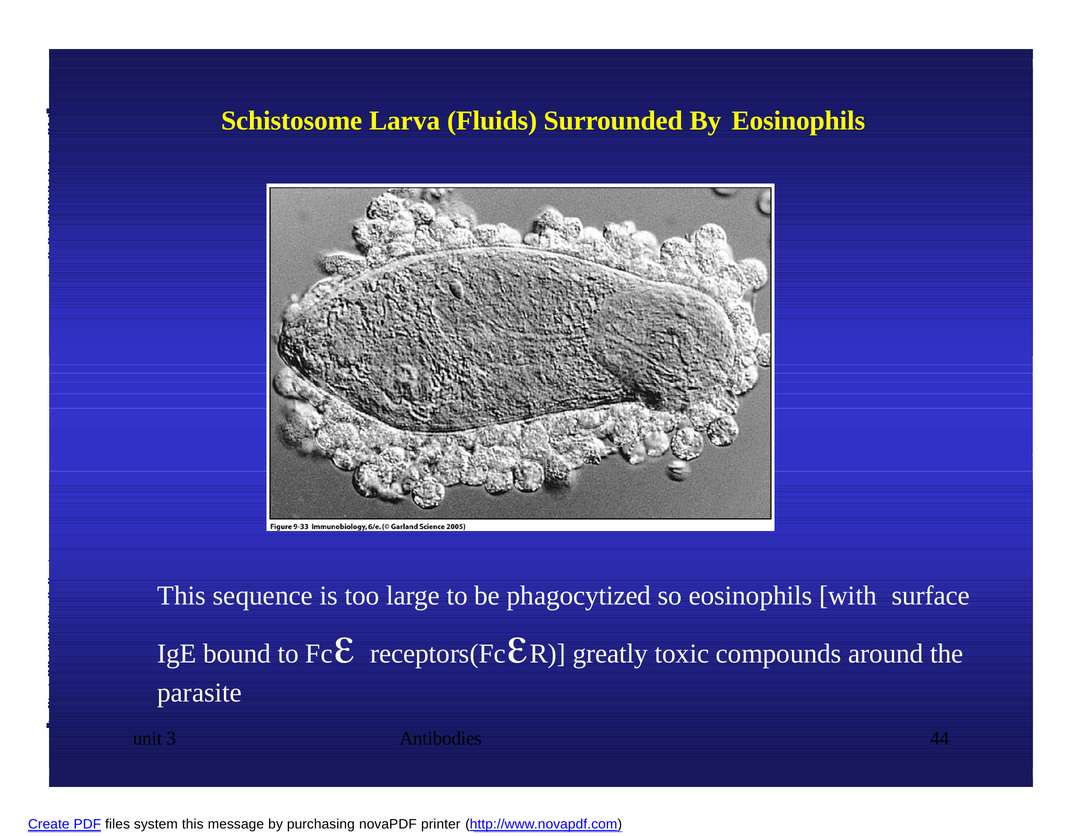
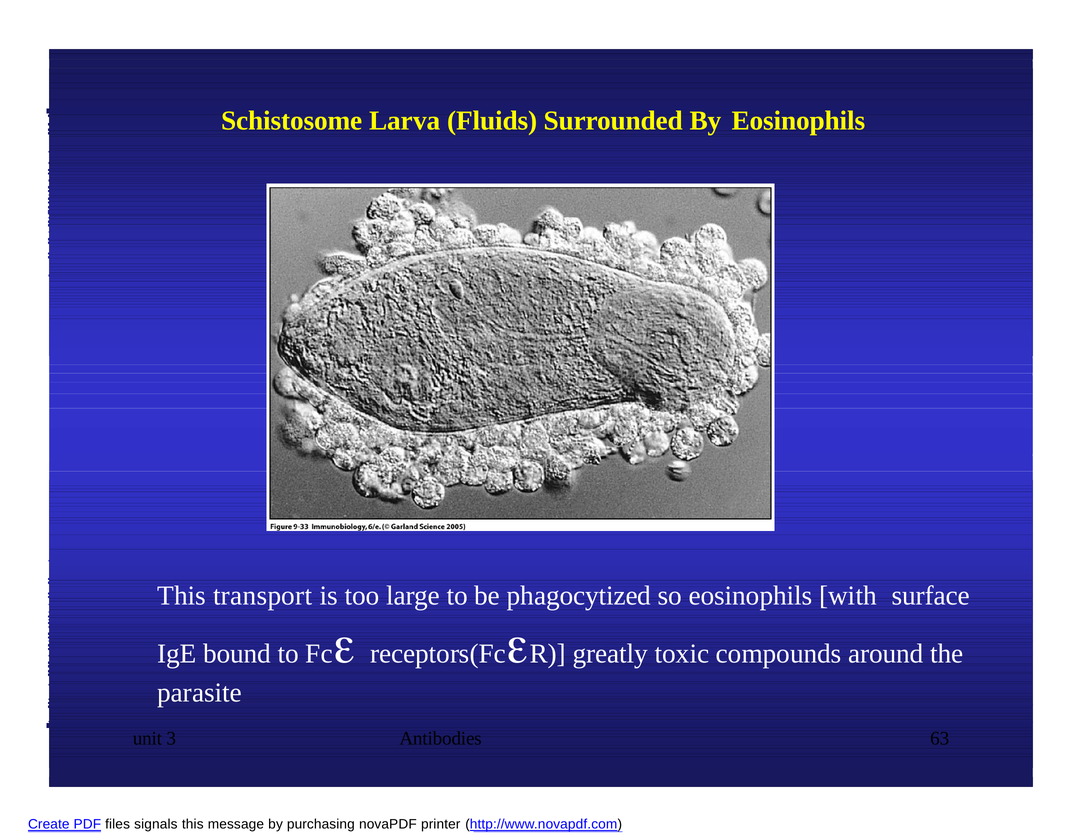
sequence: sequence -> transport (263, 596)
44: 44 -> 63 (940, 738)
system: system -> signals (156, 825)
